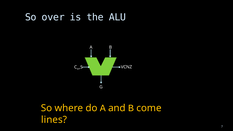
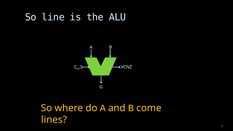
over: over -> line (53, 17)
